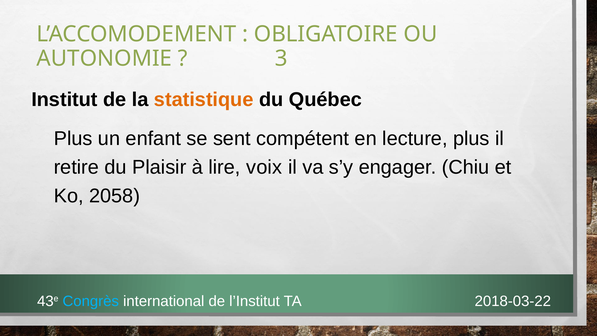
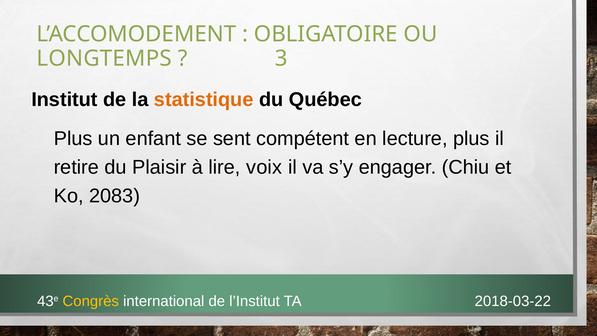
AUTONOMIE: AUTONOMIE -> LONGTEMPS (104, 58)
2058: 2058 -> 2083 (115, 196)
Congrès colour: light blue -> yellow (91, 301)
